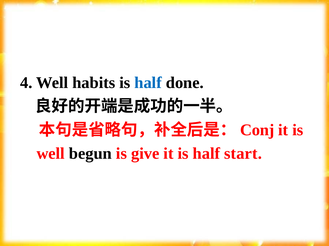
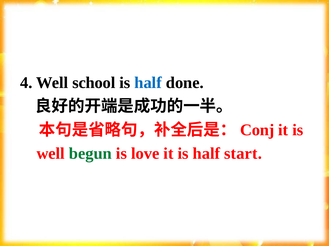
habits: habits -> school (94, 83)
begun colour: black -> green (90, 154)
give: give -> love (145, 154)
